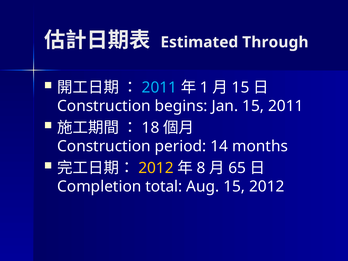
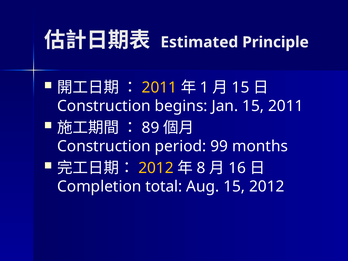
Through: Through -> Principle (276, 42)
2011 colour: light blue -> yellow (159, 87)
18: 18 -> 89 (151, 128)
14: 14 -> 99 (219, 146)
65: 65 -> 16 (237, 168)
